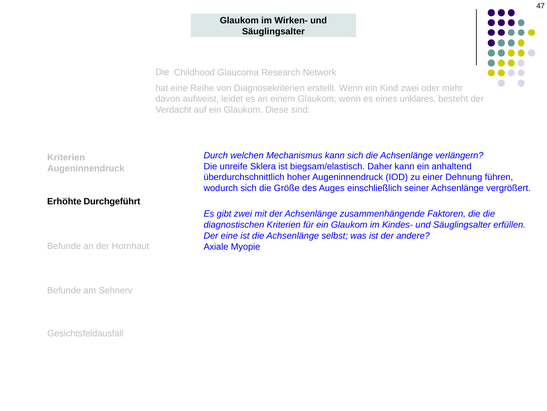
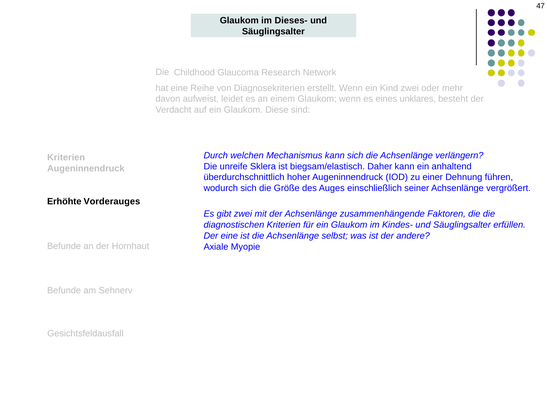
Wirken-: Wirken- -> Dieses- (291, 21)
Durchgeführt: Durchgeführt -> Vorderauges (112, 201)
